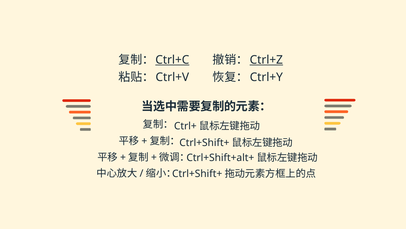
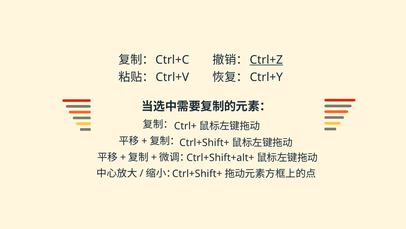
Ctrl+C underline: present -> none (172, 60)
